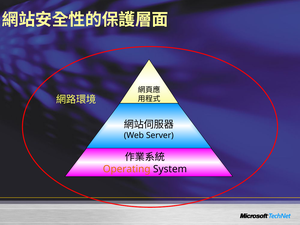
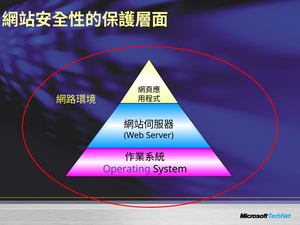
Operating colour: orange -> purple (127, 169)
